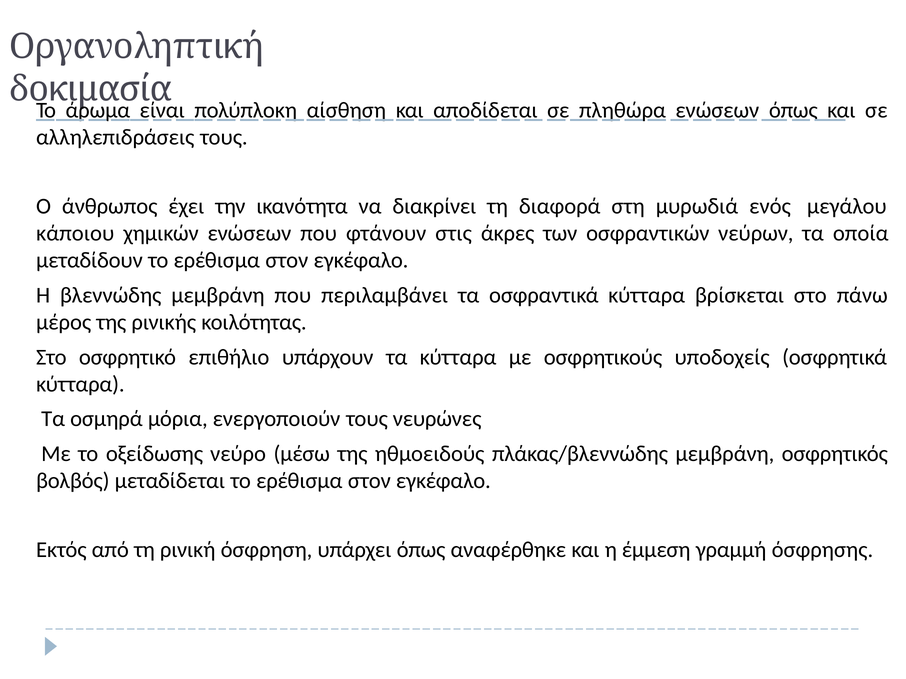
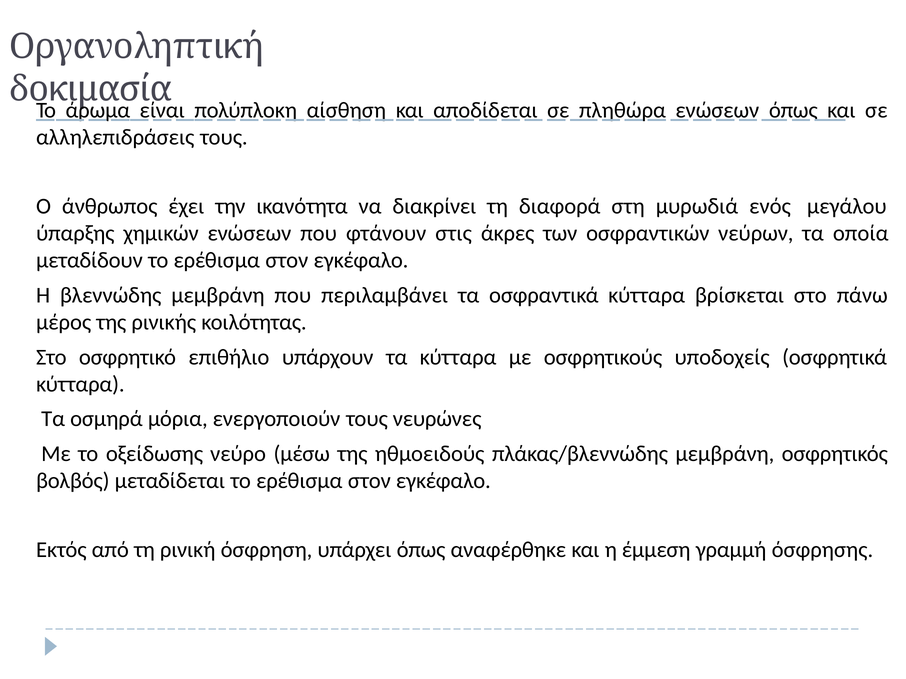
κάποιου: κάποιου -> ύπαρξης (75, 234)
